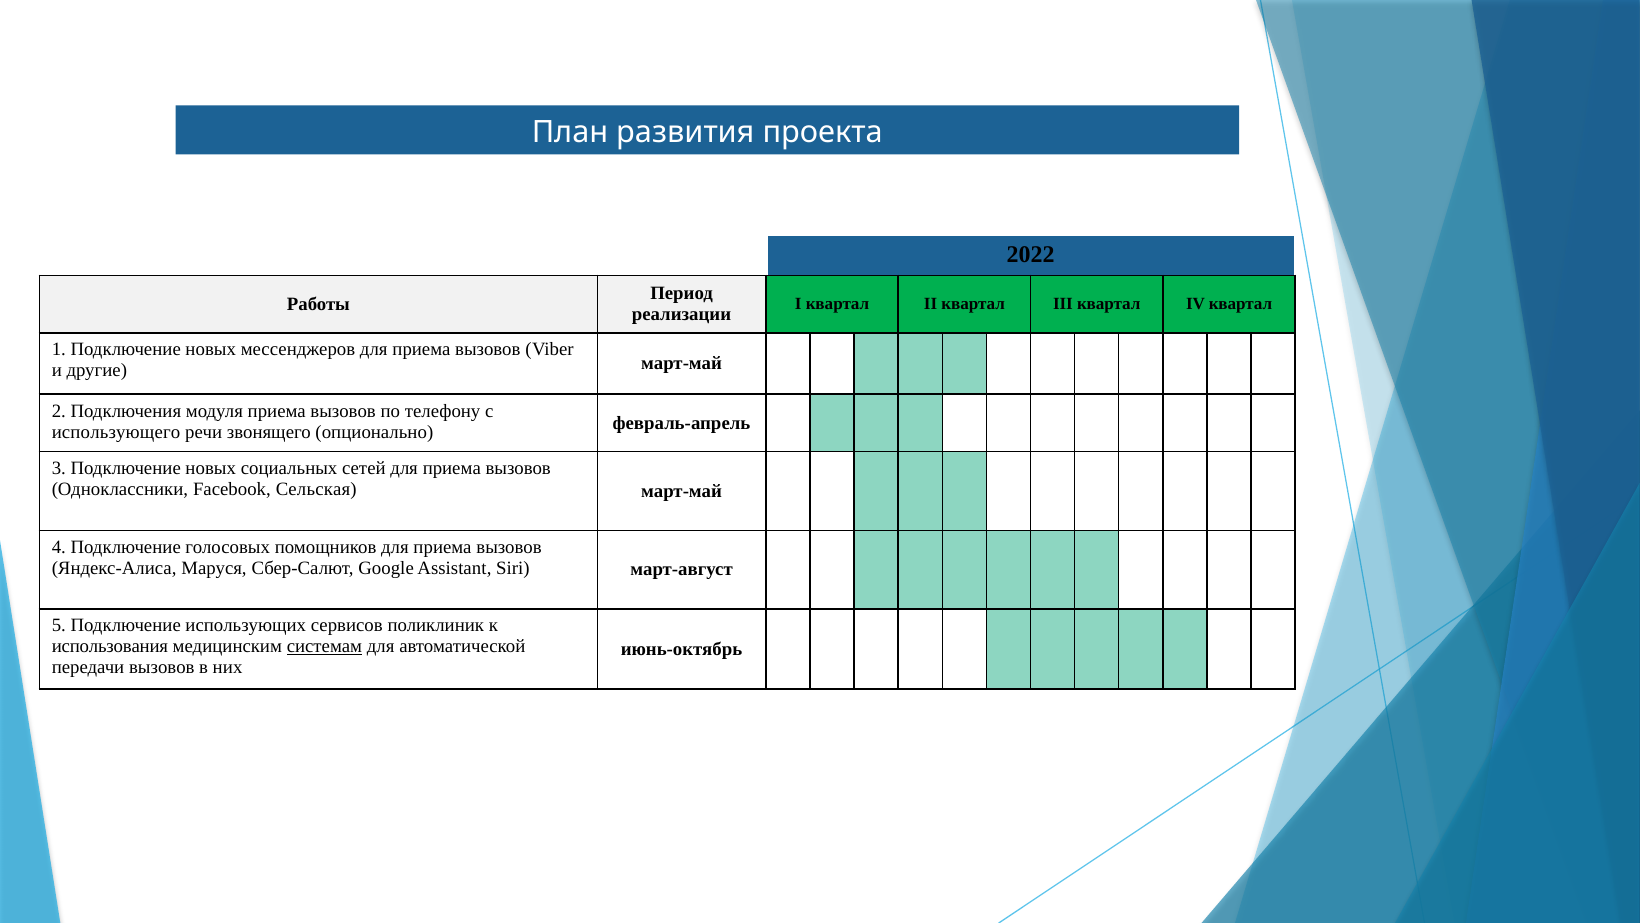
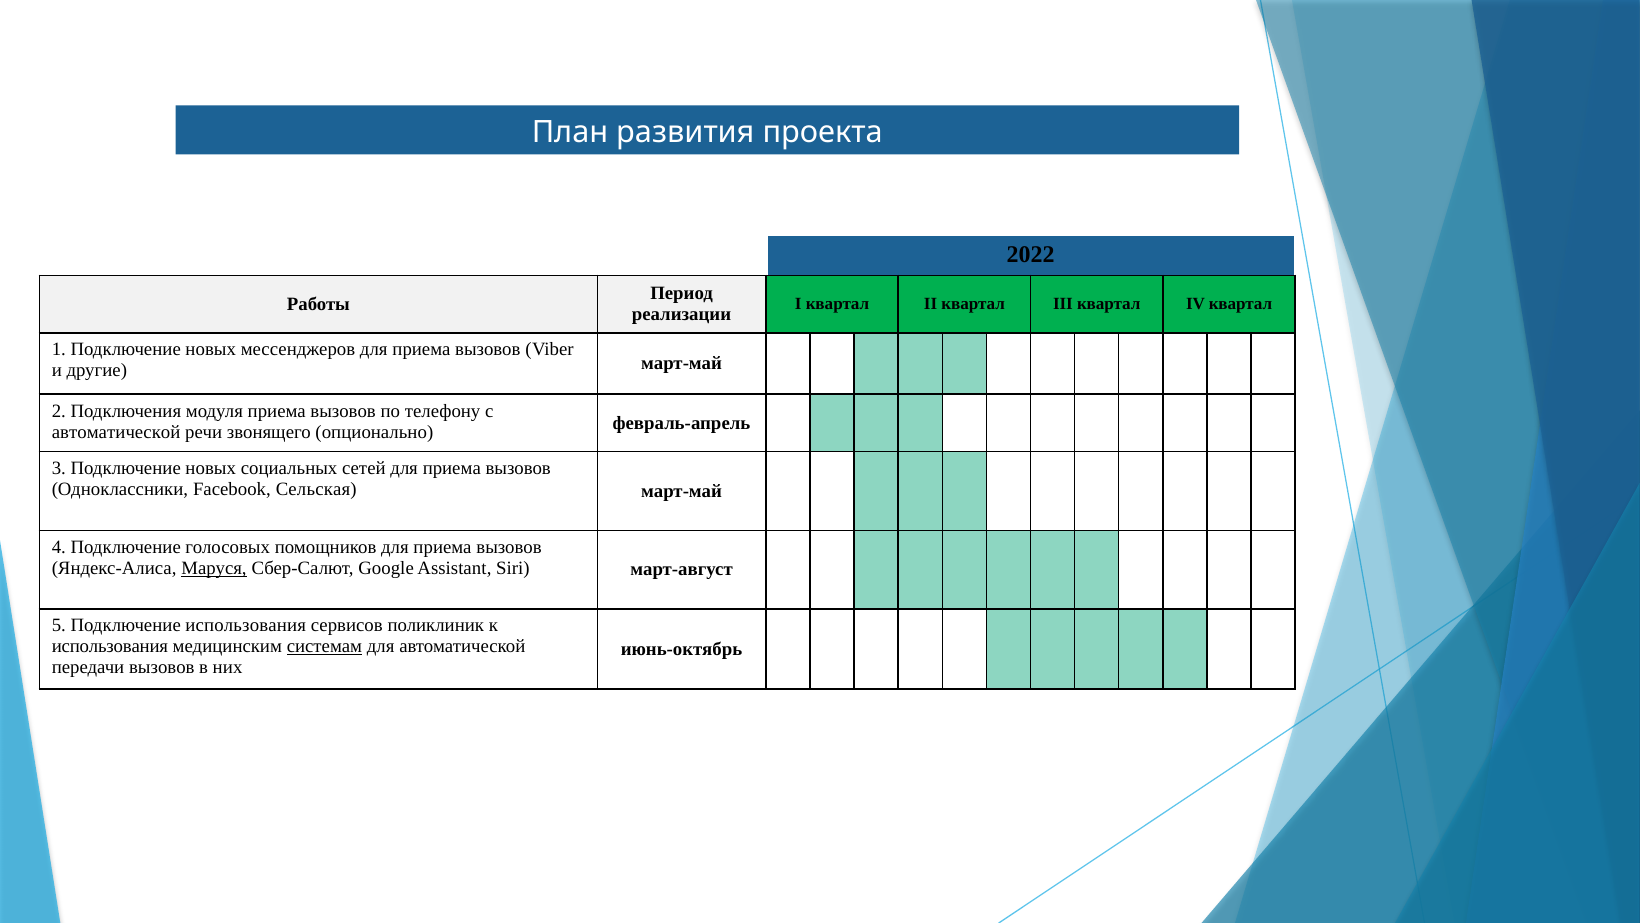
использующего: использующего -> автоматической (116, 432)
Маруся underline: none -> present (214, 568)
Подключение использующих: использующих -> использования (246, 625)
